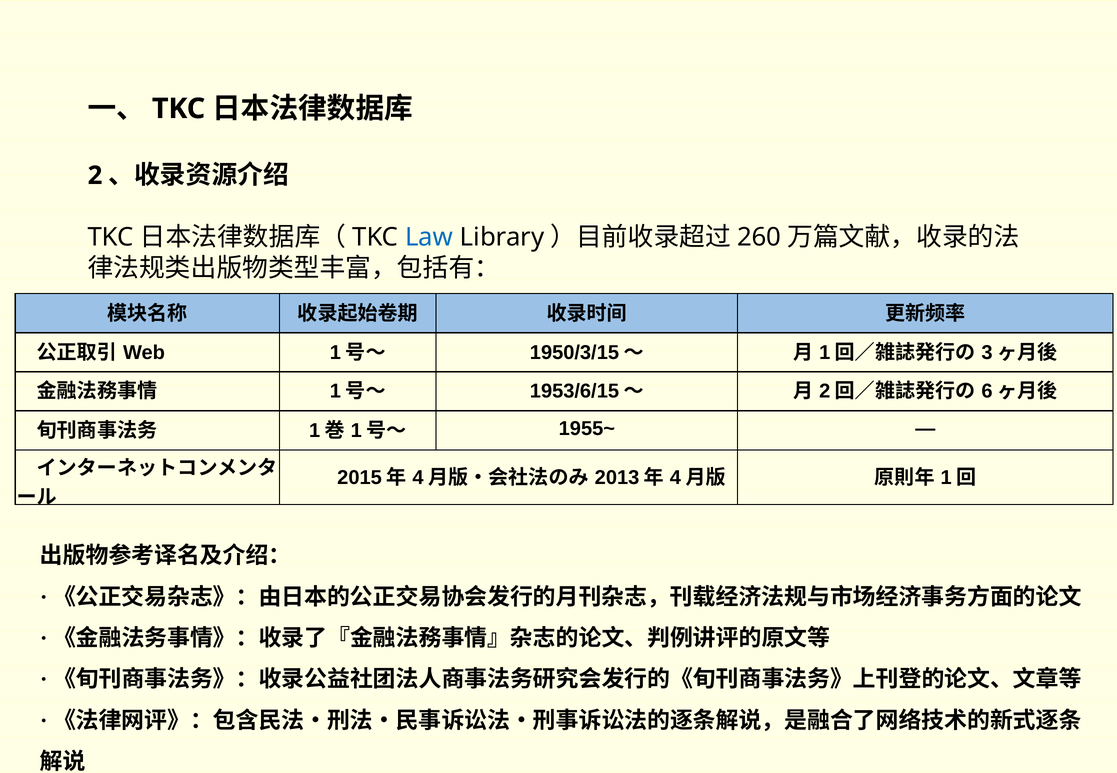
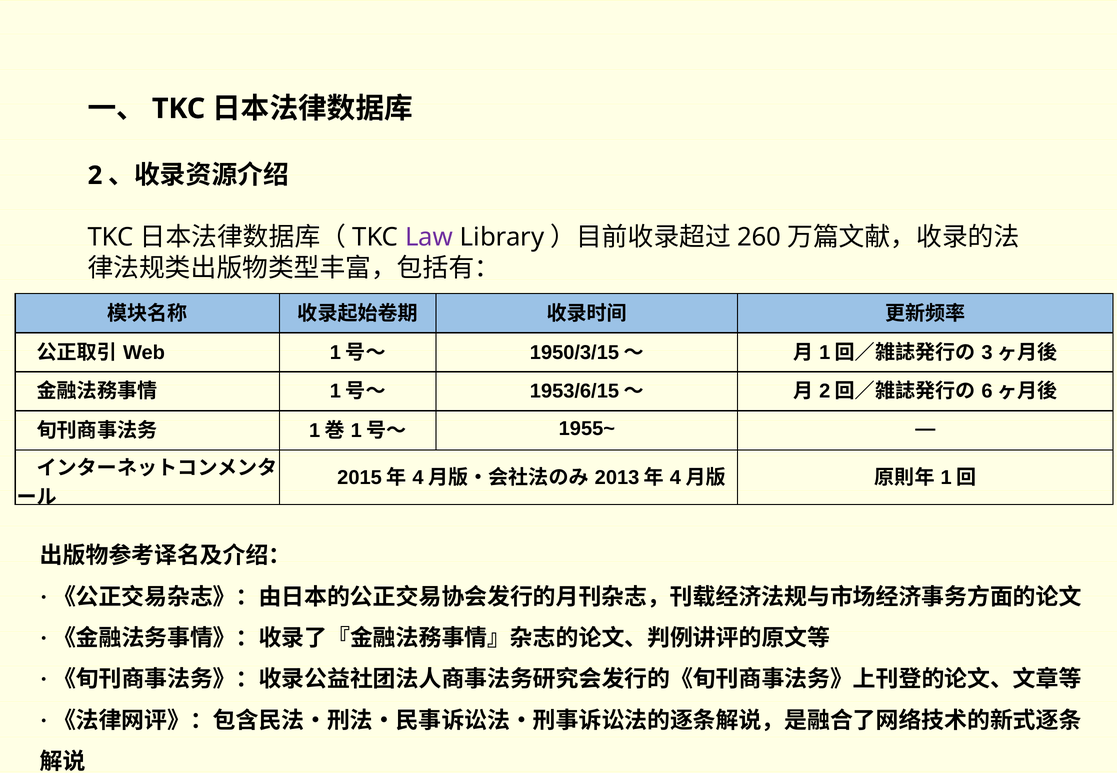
Law colour: blue -> purple (429, 237)
